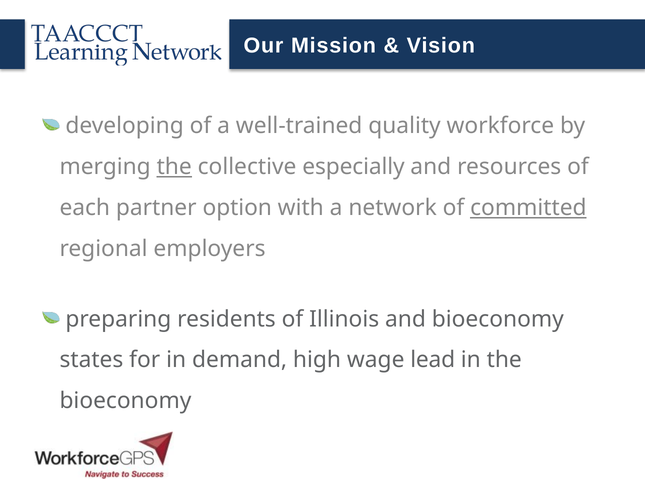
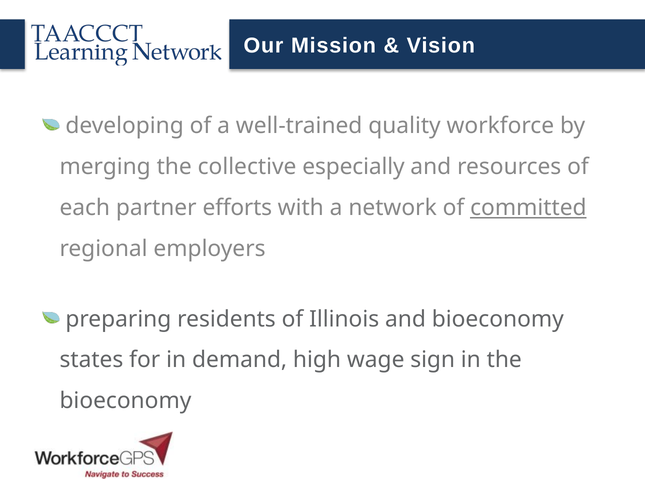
the underline: present -> none (174, 167)
option: option -> efforts (237, 208)
lead: lead -> sign (433, 360)
